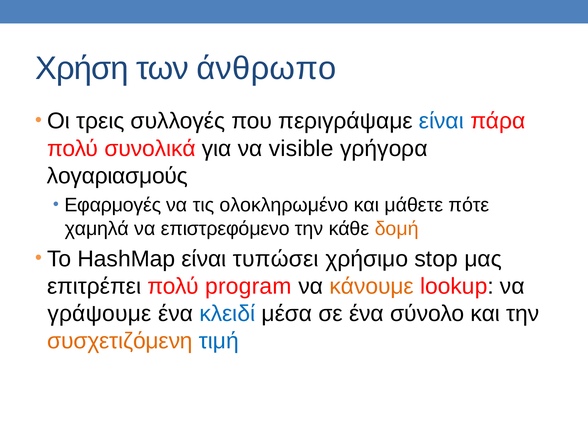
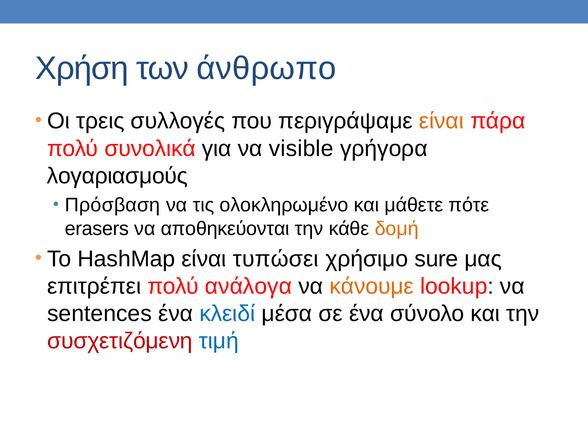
είναι colour: blue -> orange (441, 121)
Εφαρμογές: Εφαρμογές -> Πρόσβαση (113, 205)
χαμηλά: χαμηλά -> erasers (97, 229)
επιστρεφόμενο: επιστρεφόμενο -> αποθηκεύονται (225, 229)
stop: stop -> sure (436, 259)
program: program -> ανάλογα (248, 286)
γράψουμε: γράψουμε -> sentences (99, 314)
συσχετιζόμενη colour: orange -> red (120, 341)
